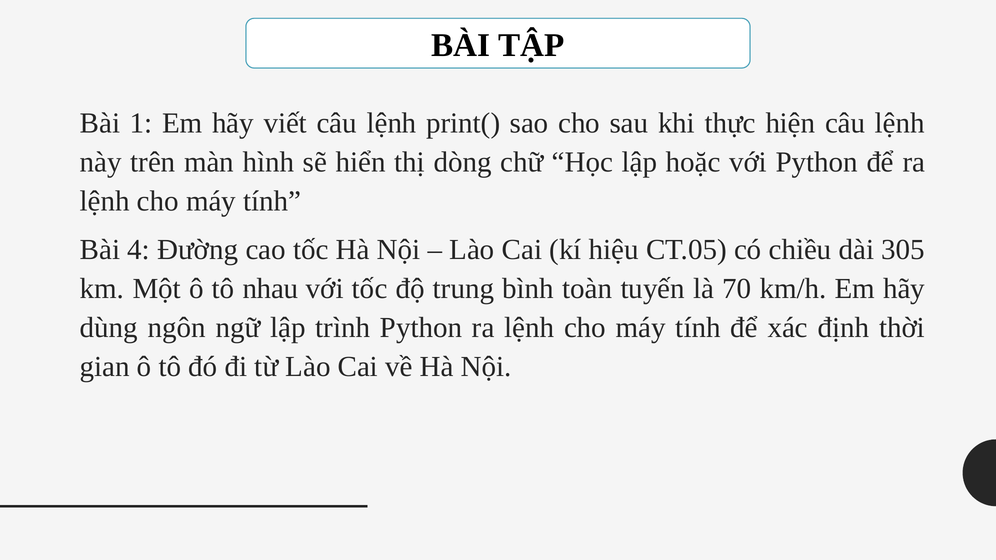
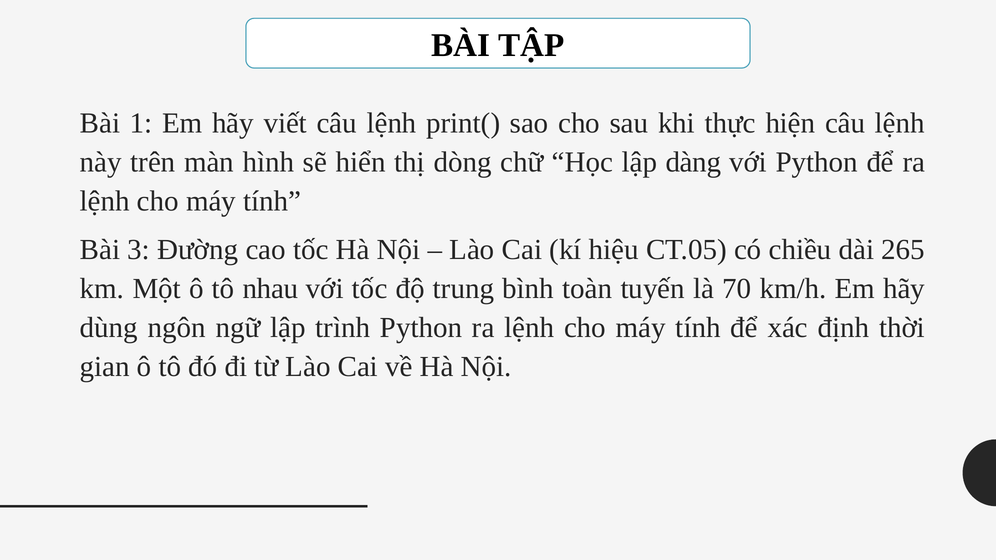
hoặc: hoặc -> dàng (693, 162)
4: 4 -> 3 (139, 250)
305: 305 -> 265 (903, 250)
